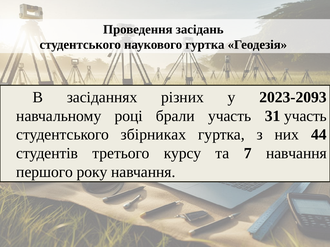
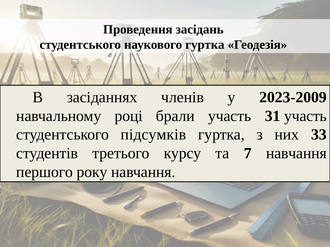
різних: різних -> членів (183, 97)
2023-2093: 2023-2093 -> 2023-2009 (293, 97)
збірниках: збірниках -> підсумків (153, 135)
44: 44 -> 33 (319, 135)
